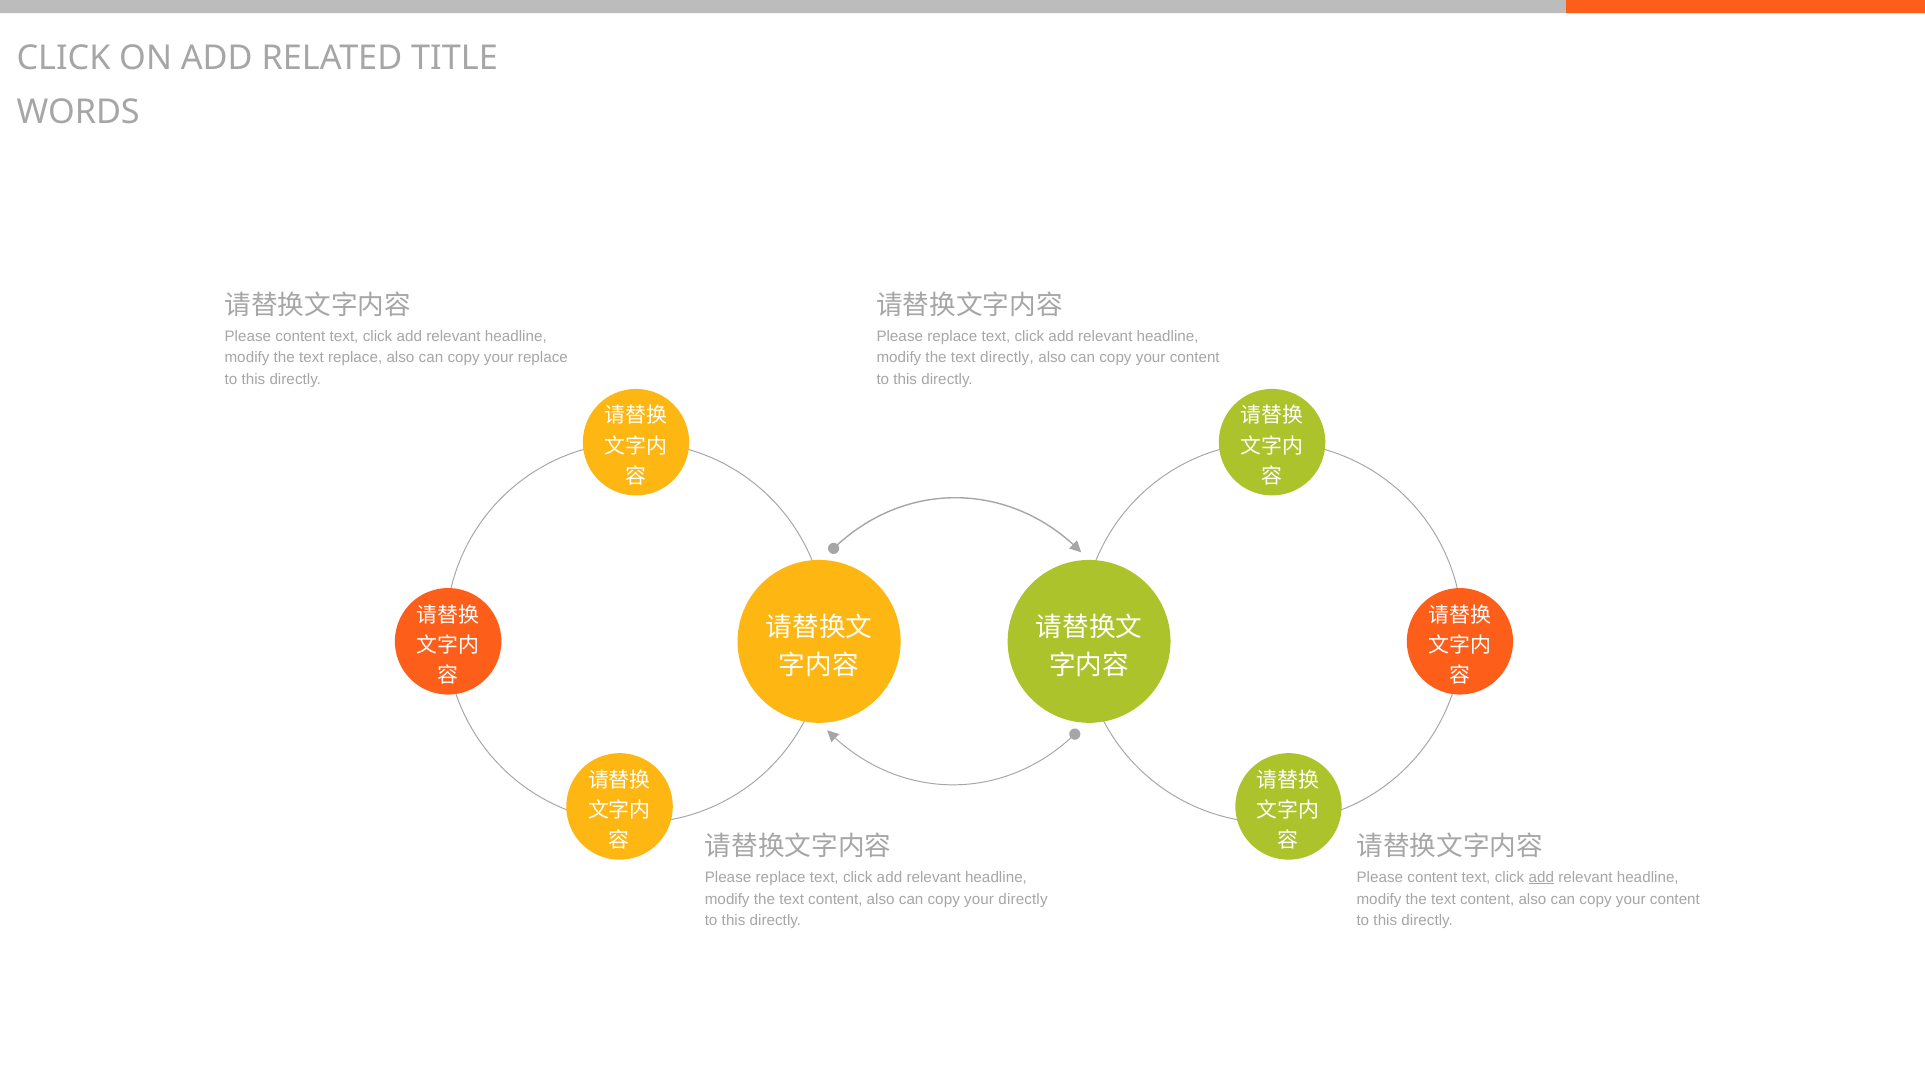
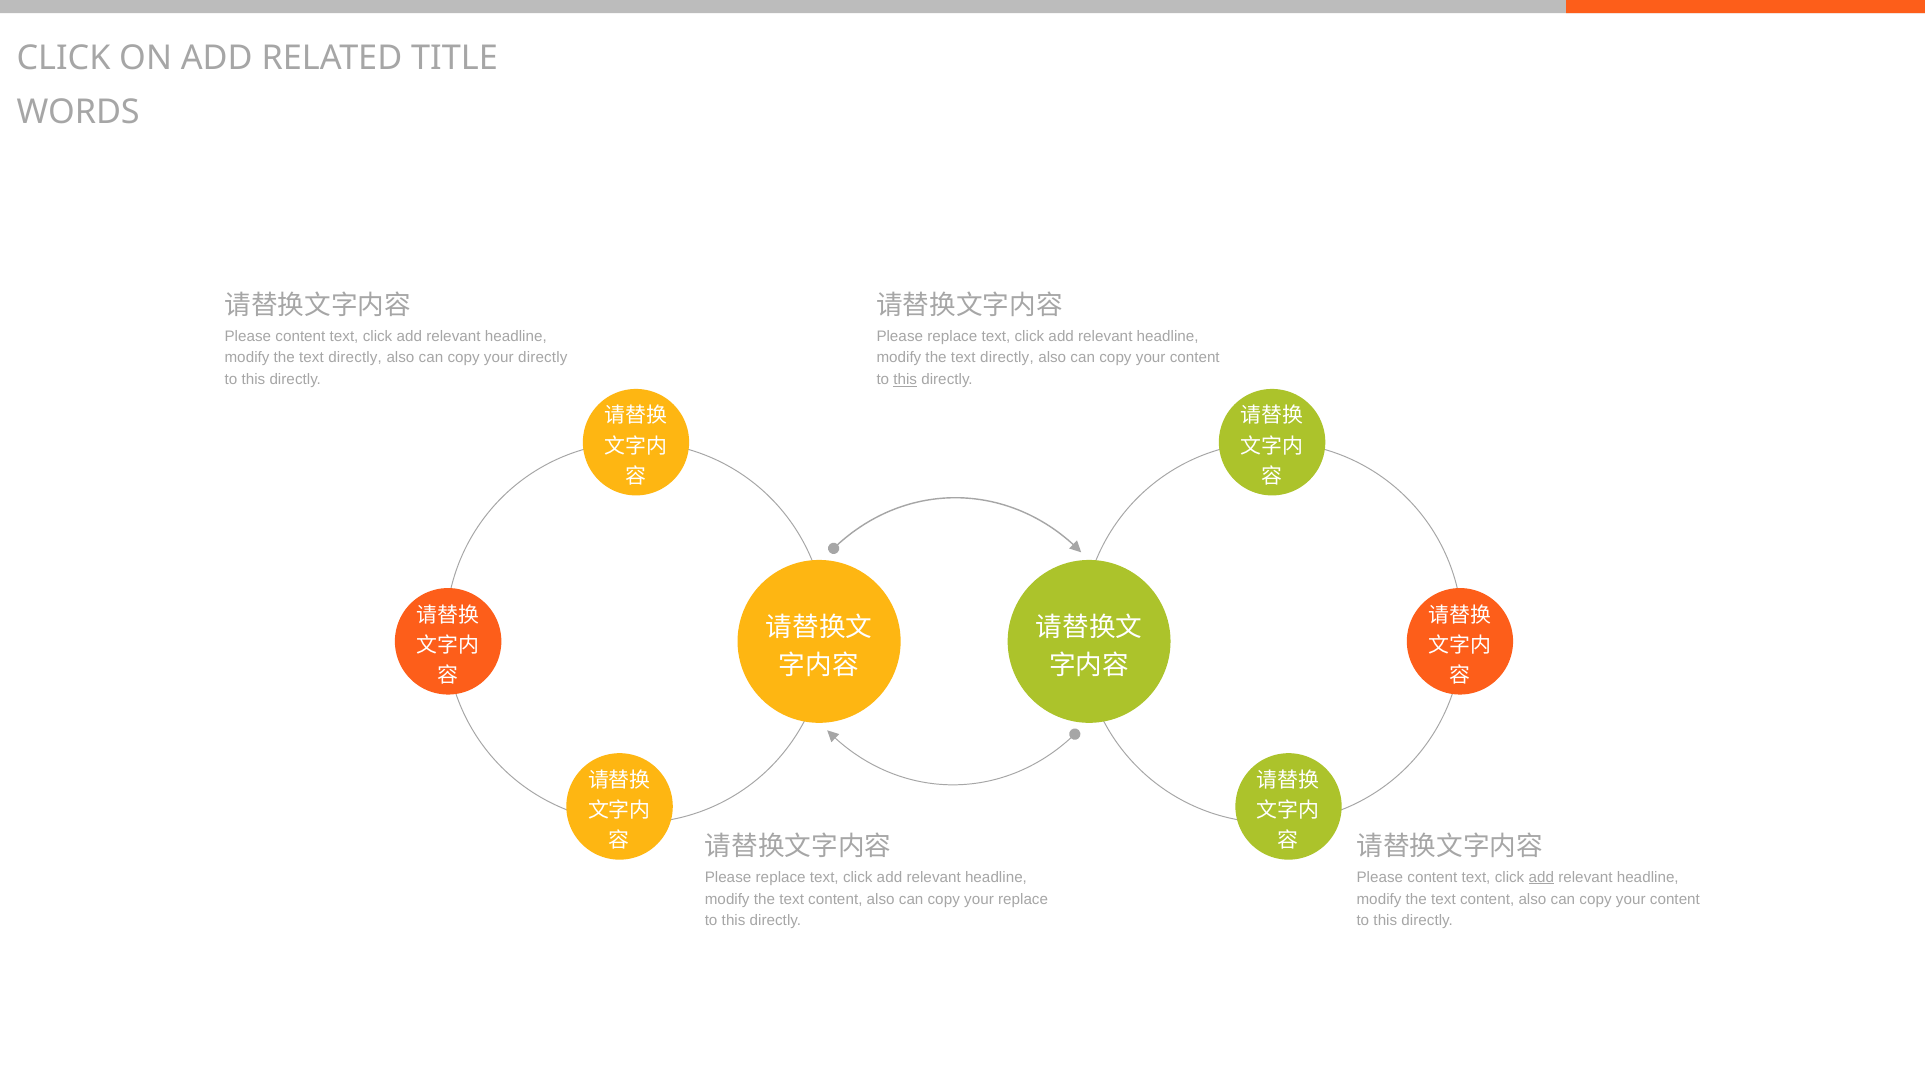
replace: replace -> directly (355, 358)
your replace: replace -> directly (543, 358)
this underline: none -> present (905, 380)
your directly: directly -> replace (1023, 899)
